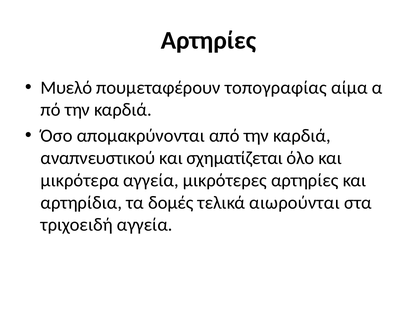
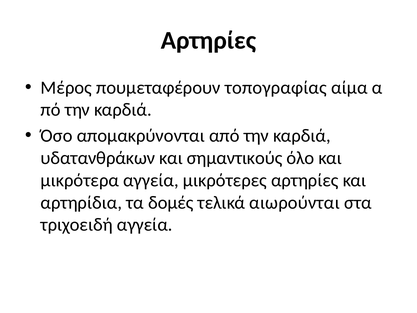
Μυελό: Μυελό -> Μέρος (66, 87)
αναπνευστικού: αναπνευστικού -> υδατανθράκων (98, 158)
σχηματίζεται: σχηματίζεται -> σημαντικούς (235, 158)
